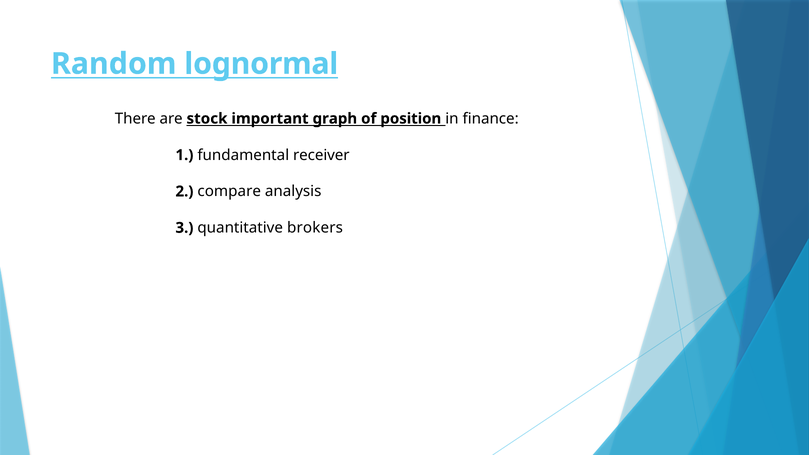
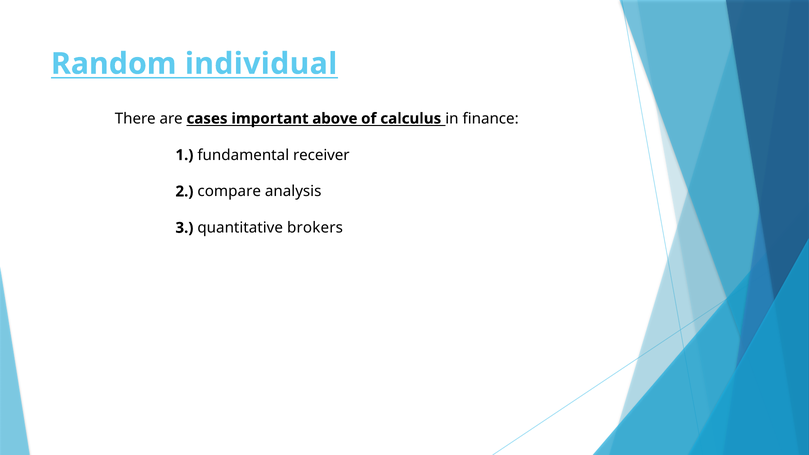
lognormal: lognormal -> individual (261, 64)
stock: stock -> cases (207, 119)
graph: graph -> above (335, 119)
position: position -> calculus (411, 119)
